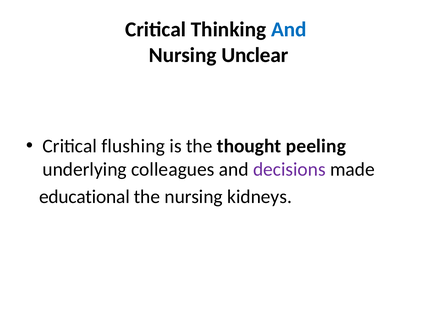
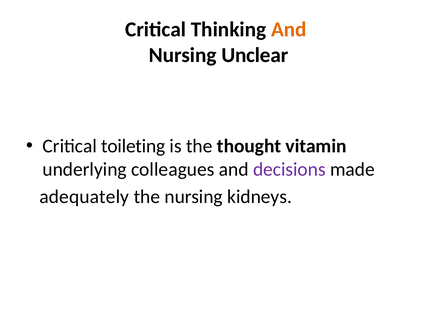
And colour: blue -> orange (289, 30)
flushing: flushing -> toileting (133, 146)
peeling: peeling -> vitamin (316, 146)
educational: educational -> adequately (84, 197)
